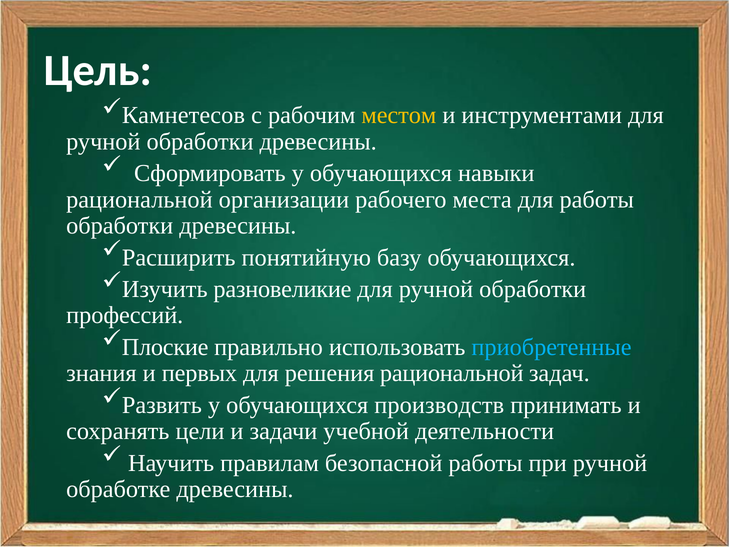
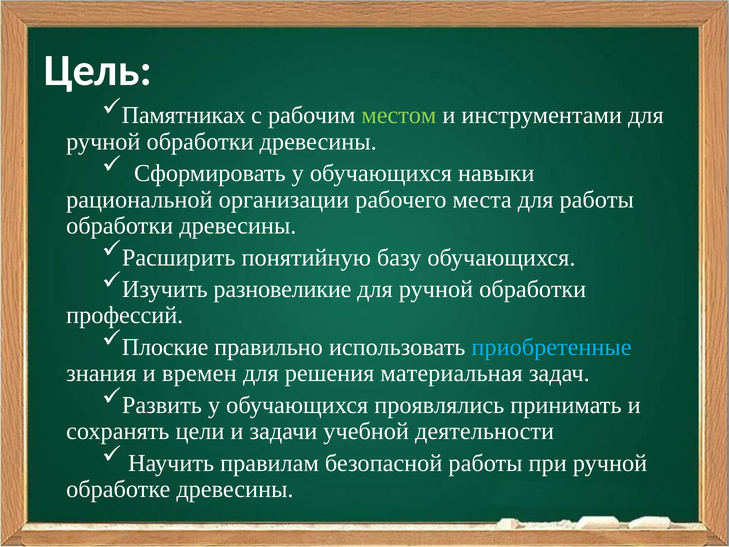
Камнетесов: Камнетесов -> Памятниках (184, 115)
местом colour: yellow -> light green (399, 115)
первых: первых -> времен (199, 373)
решения рациональной: рациональной -> материальная (452, 373)
производств: производств -> проявлялись (439, 405)
